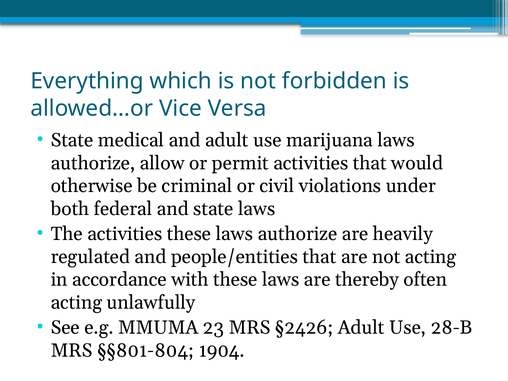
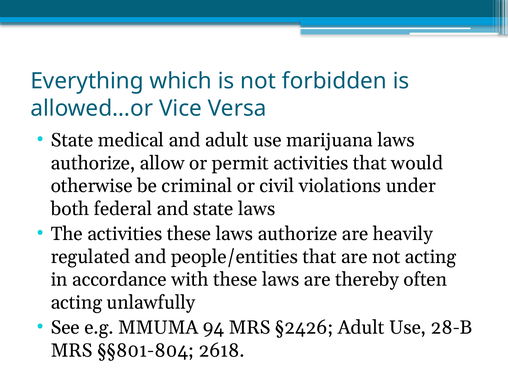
23: 23 -> 94 (214, 328)
1904: 1904 -> 2618 (222, 350)
